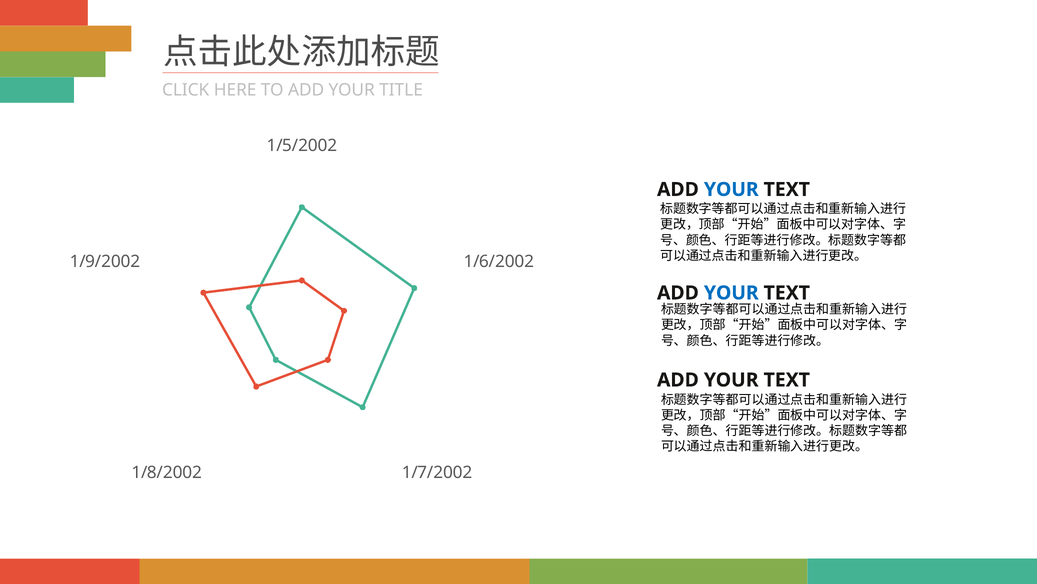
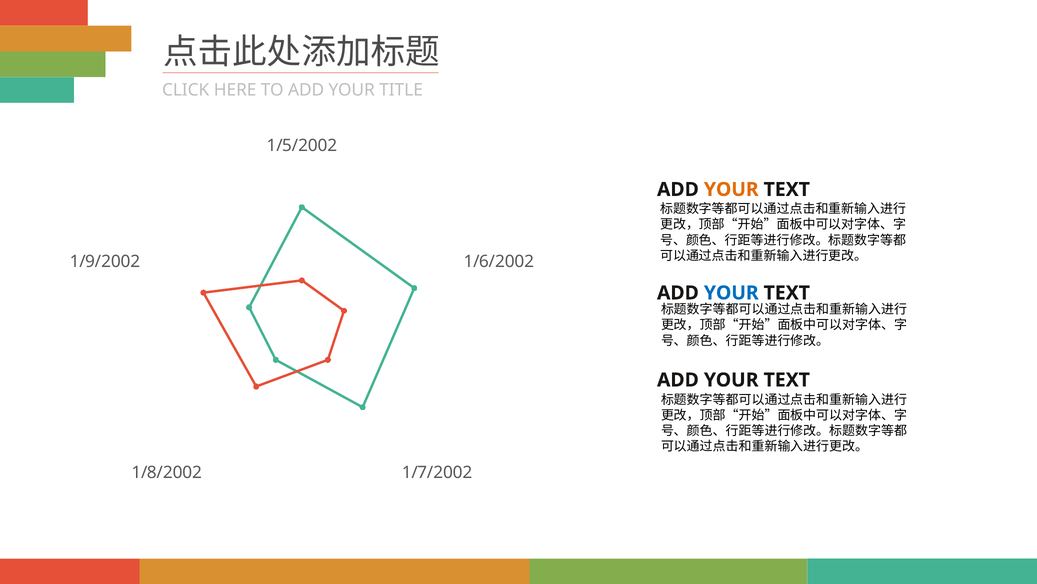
YOUR colour: blue -> orange (731, 189)
